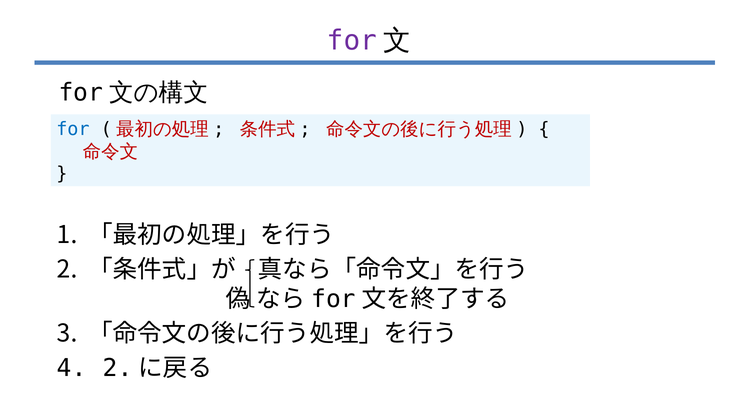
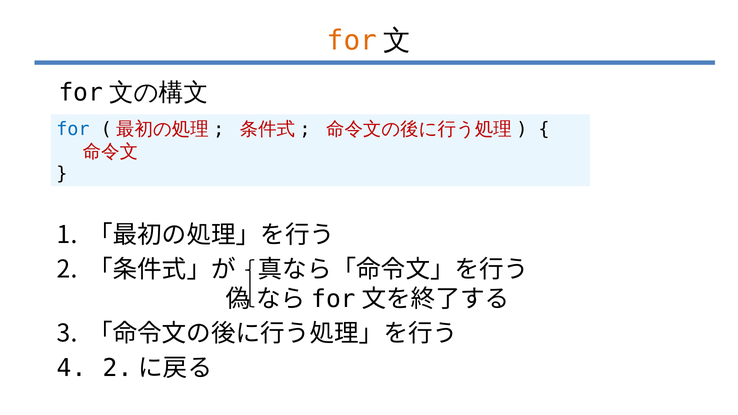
for colour: purple -> orange (352, 41)
